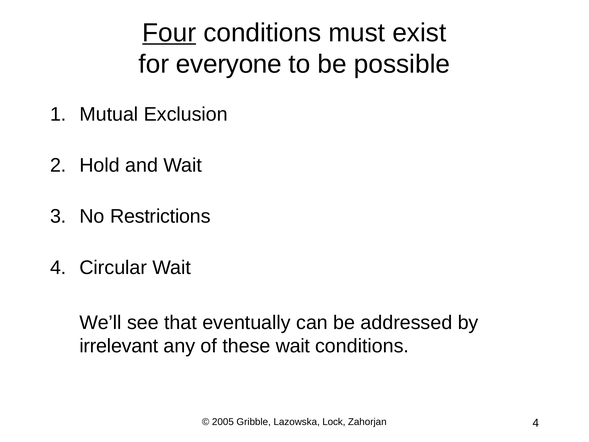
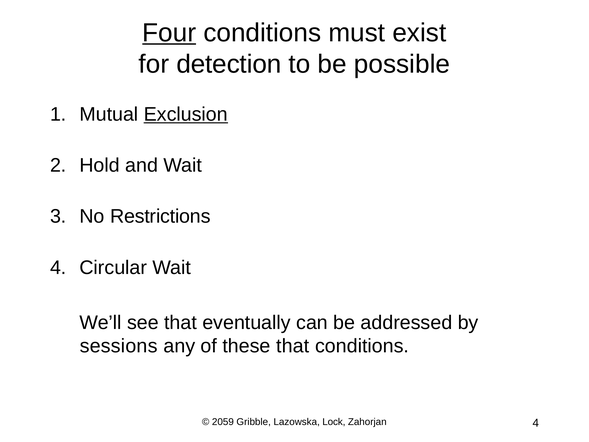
everyone: everyone -> detection (229, 64)
Exclusion underline: none -> present (186, 114)
irrelevant: irrelevant -> sessions (119, 346)
these wait: wait -> that (293, 346)
2005: 2005 -> 2059 (223, 422)
